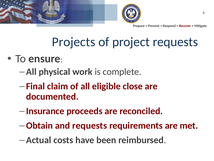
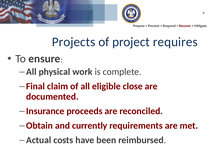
project requests: requests -> requires (175, 42)
and requests: requests -> currently (90, 125)
